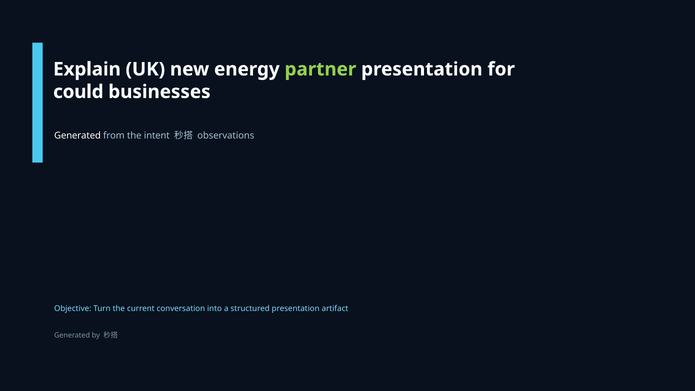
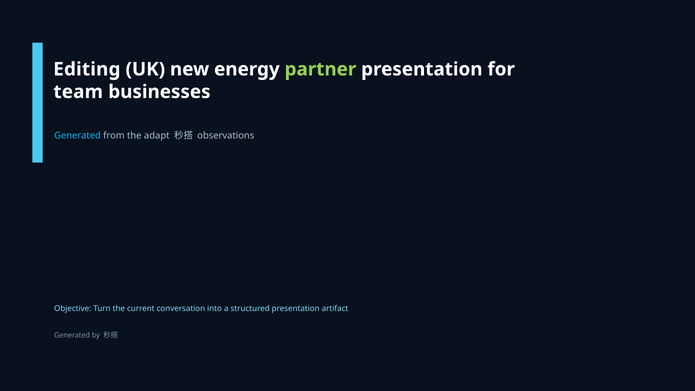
Explain: Explain -> Editing (87, 69)
could: could -> team (78, 92)
Generated colour: white -> light blue (78, 136)
intent: intent -> adapt (157, 136)
